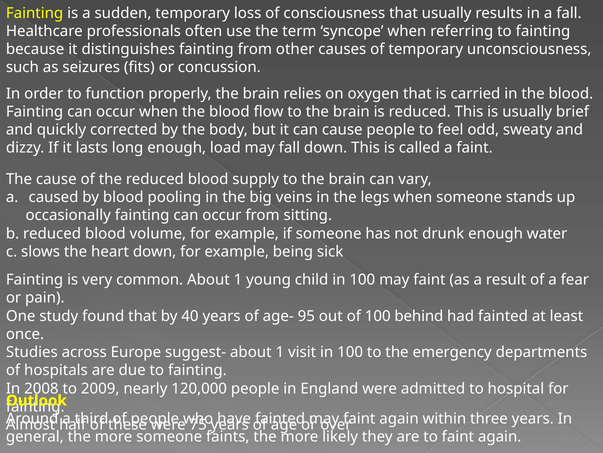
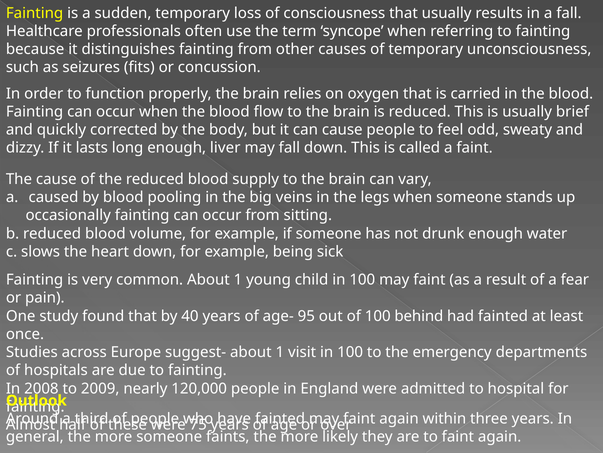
load: load -> liver (225, 148)
